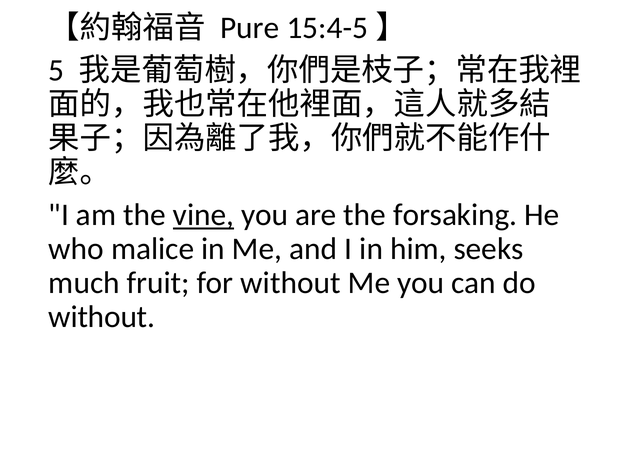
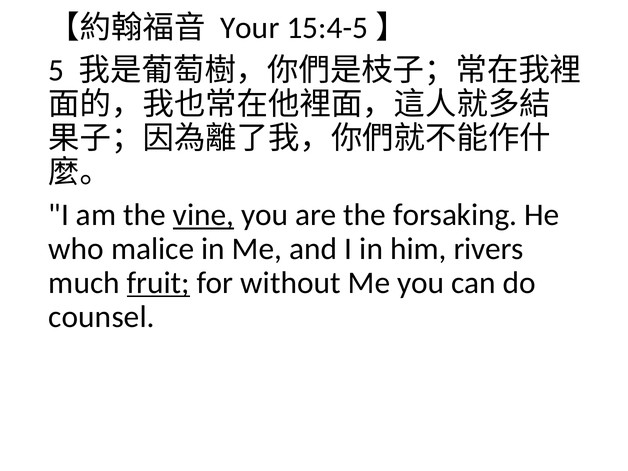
Pure: Pure -> Your (250, 28)
seeks: seeks -> rivers (489, 249)
fruit underline: none -> present (158, 283)
without: without -> counsel (102, 317)
